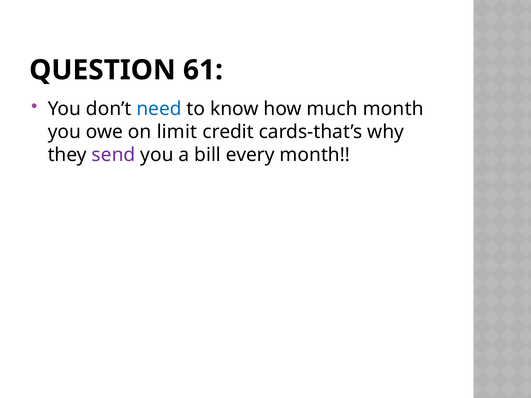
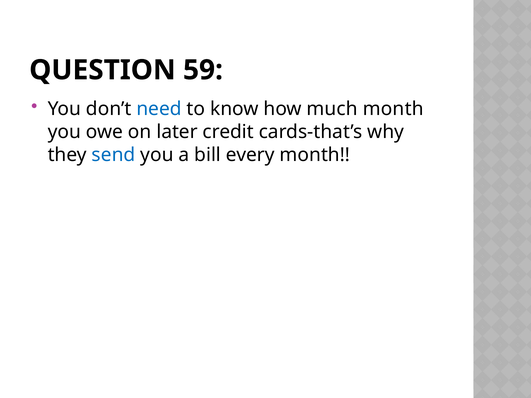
61: 61 -> 59 (203, 70)
limit: limit -> later (177, 132)
send colour: purple -> blue (113, 155)
